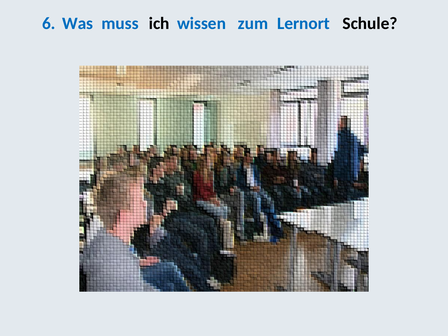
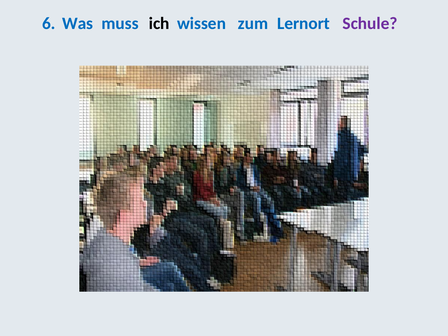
Schule colour: black -> purple (370, 23)
